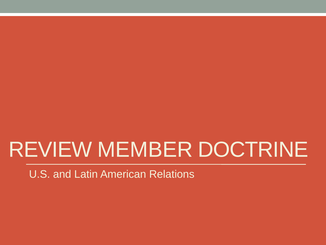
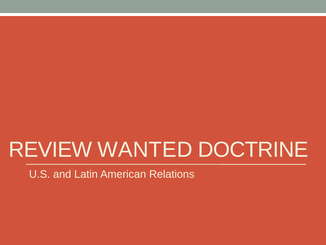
MEMBER: MEMBER -> WANTED (145, 150)
